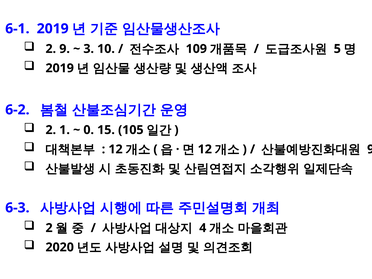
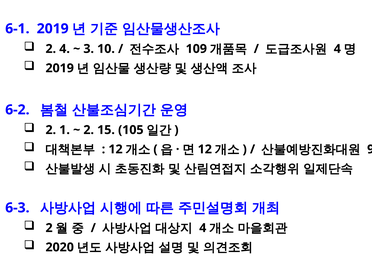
2 9: 9 -> 4 (65, 49)
5: 5 -> 4 (337, 49)
0: 0 -> 2 (89, 130)
